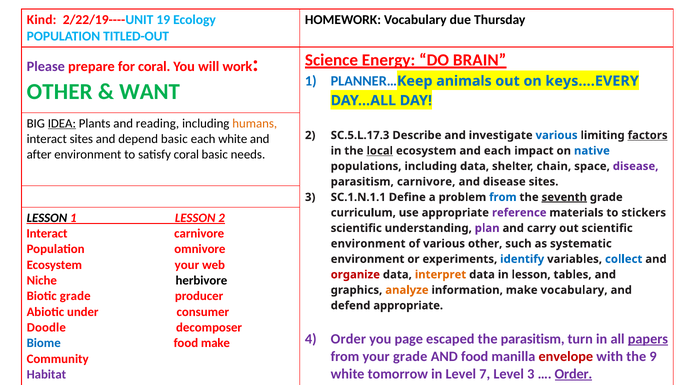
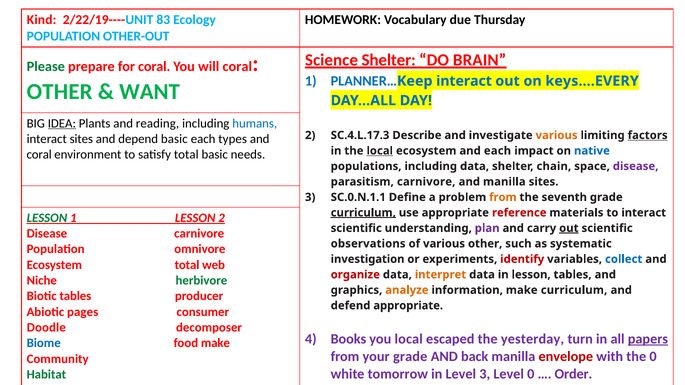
19: 19 -> 83 (163, 20)
TITLED-OUT: TITLED-OUT -> OTHER-OUT (136, 36)
Science Energy: Energy -> Shelter (389, 60)
Please colour: purple -> green (46, 67)
will work: work -> coral (237, 67)
animals: animals -> interact (464, 81)
humans colour: orange -> blue (255, 123)
SC.5.L.17.3: SC.5.L.17.3 -> SC.4.L.17.3 (360, 135)
various colour: blue -> orange (557, 135)
each white: white -> types (233, 139)
after: after -> coral (39, 155)
satisfy coral: coral -> total (186, 155)
and disease: disease -> manilla (504, 182)
SC.1.N.1.1: SC.1.N.1.1 -> SC.0.N.1.1 (358, 197)
from colour: blue -> orange (503, 197)
seventh underline: present -> none (564, 197)
curriculum underline: none -> present (363, 213)
reference colour: purple -> red (519, 213)
to stickers: stickers -> interact (644, 213)
LESSON colour: black -> green (47, 218)
out underline: none -> present (569, 228)
Interact: Interact -> Disease (47, 234)
environment: environment -> observations (368, 244)
environment: environment -> investigation (368, 259)
identify colour: blue -> red (522, 259)
Ecosystem your: your -> total (187, 265)
herbivore colour: black -> green (201, 281)
make vocabulary: vocabulary -> curriculum (574, 290)
Biotic grade: grade -> tables (75, 296)
under: under -> pages (83, 312)
Order: Order -> Books (348, 339)
you page: page -> local (409, 339)
the parasitism: parasitism -> yesterday (532, 339)
AND food: food -> back (475, 357)
the 9: 9 -> 0 (653, 357)
Level 7: 7 -> 3 (485, 374)
Level 3: 3 -> 0 (531, 374)
Order underline: present -> none (573, 374)
Habitat colour: purple -> green (46, 375)
